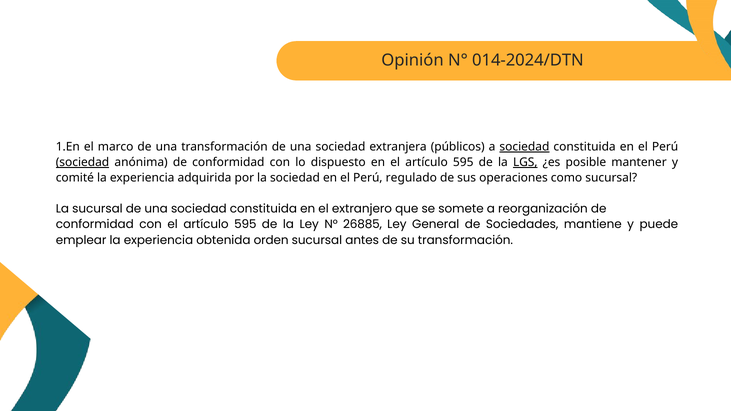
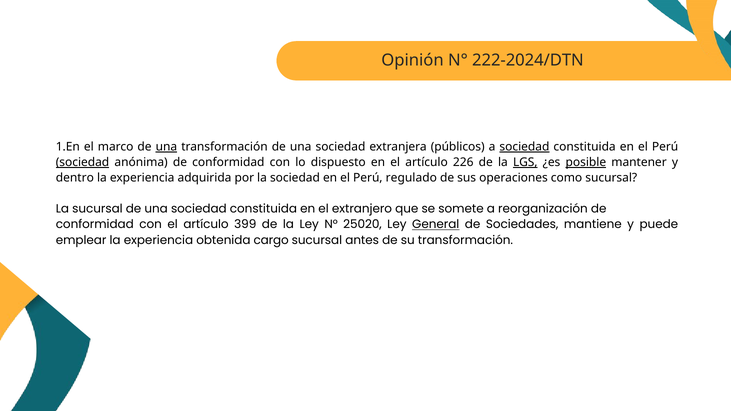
014-2024/DTN: 014-2024/DTN -> 222-2024/DTN (528, 60)
una underline: none -> present (166, 147)
en el artículo 595: 595 -> 226 (463, 162)
posible underline: none -> present (586, 162)
comité: comité -> dentro (75, 178)
595: 595 -> 399 (245, 225)
26885: 26885 -> 25020 (362, 225)
General underline: none -> present (436, 225)
orden: orden -> cargo (271, 240)
